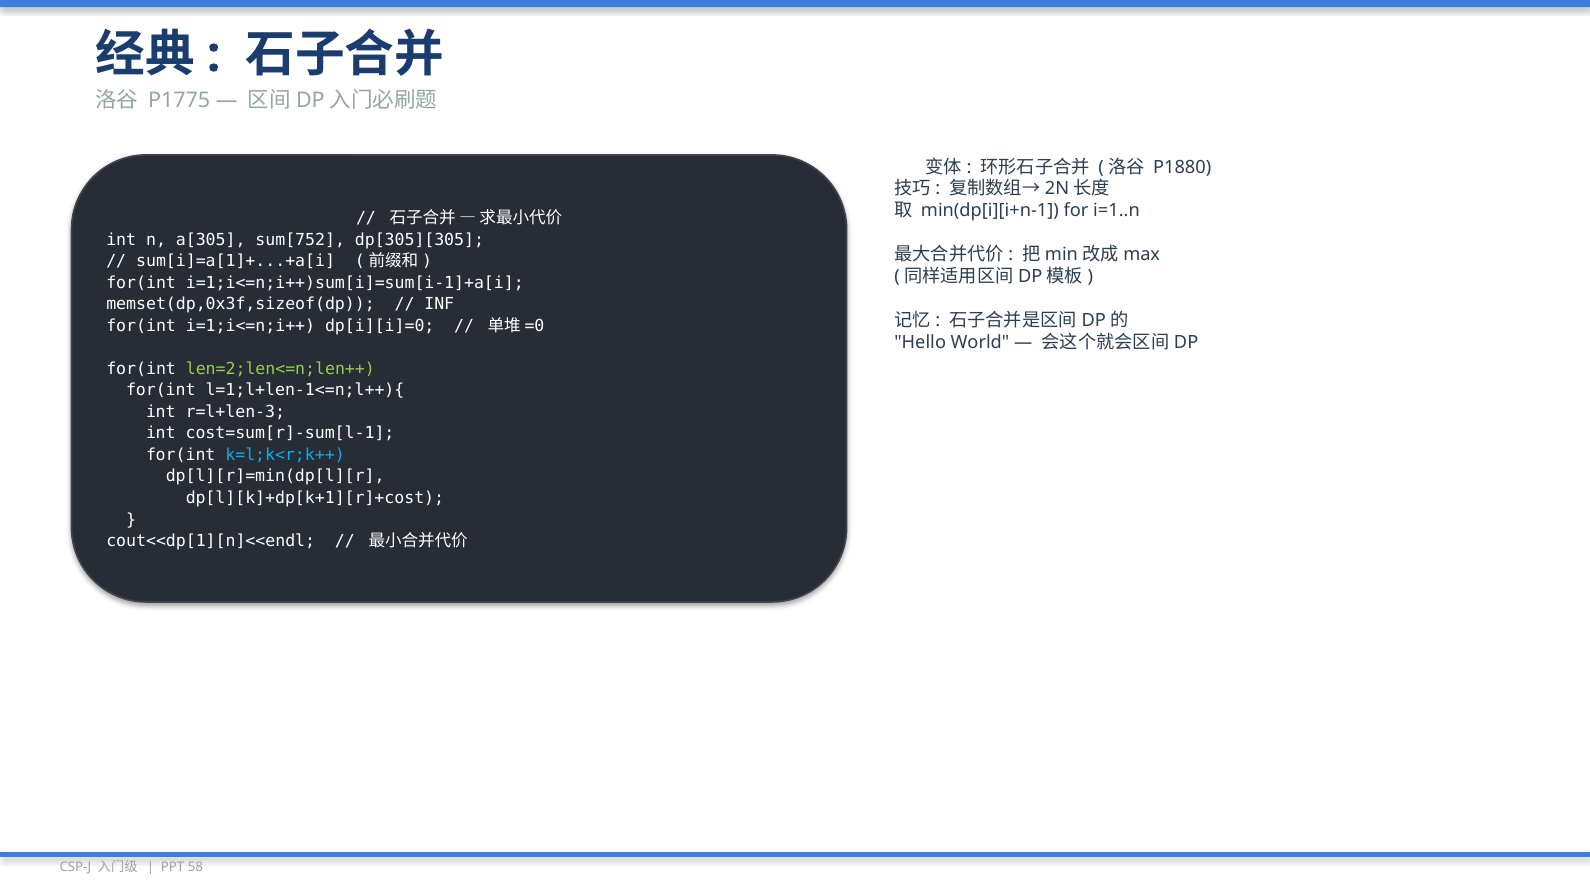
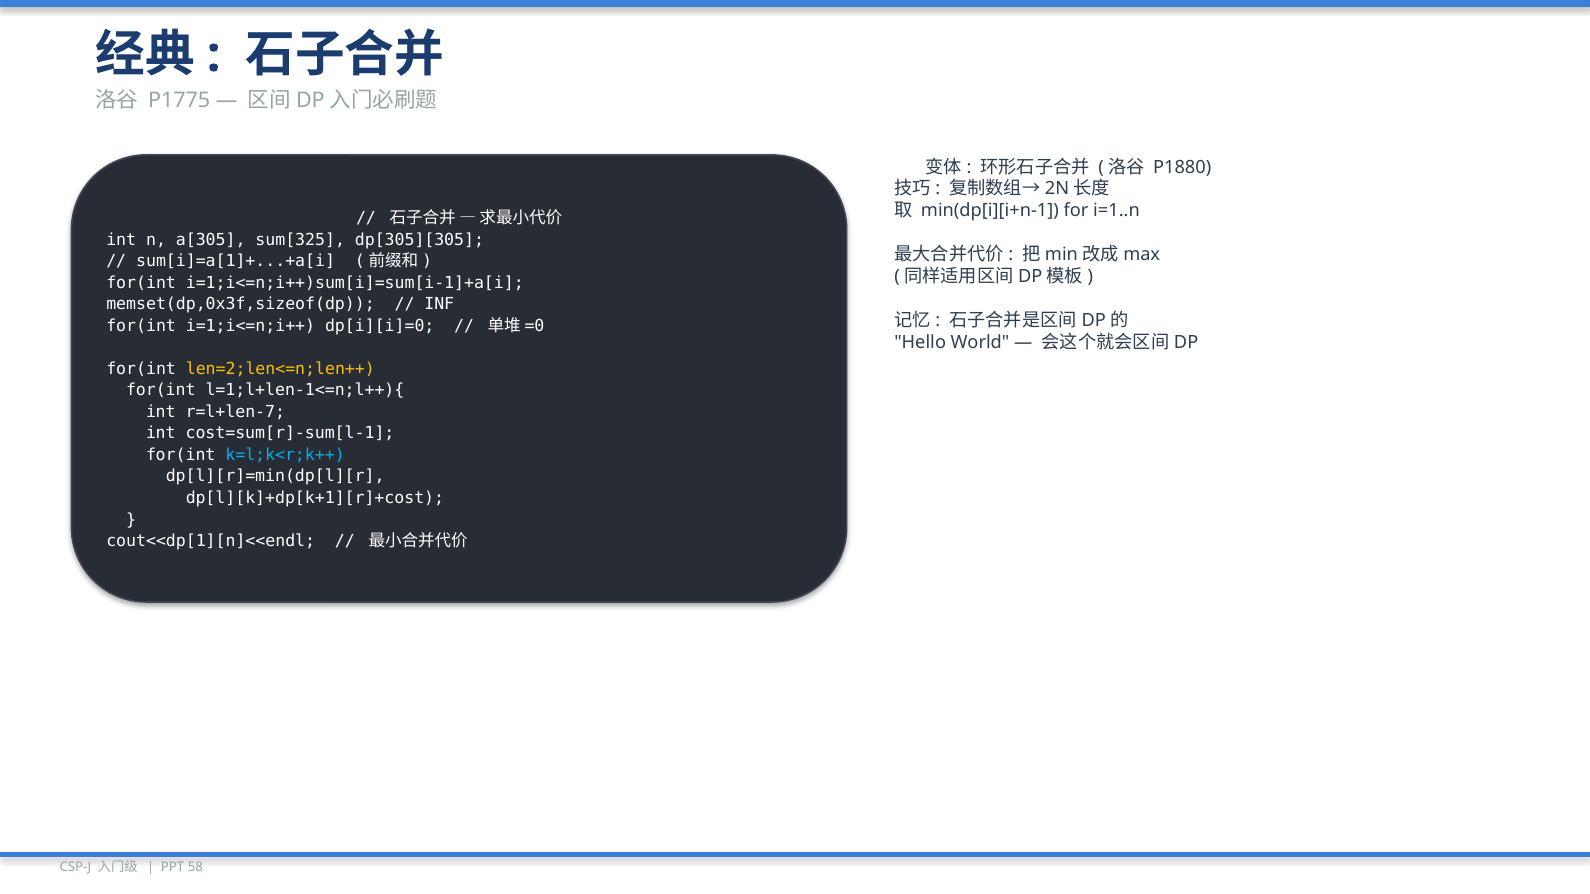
sum[752: sum[752 -> sum[325 (300, 240)
len=2;len<=n;len++ colour: light green -> yellow (280, 369)
r=l+len-3: r=l+len-3 -> r=l+len-7 (235, 412)
